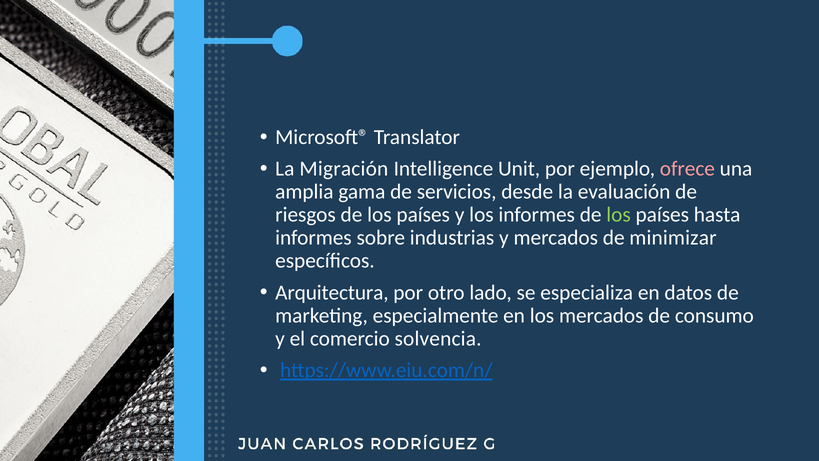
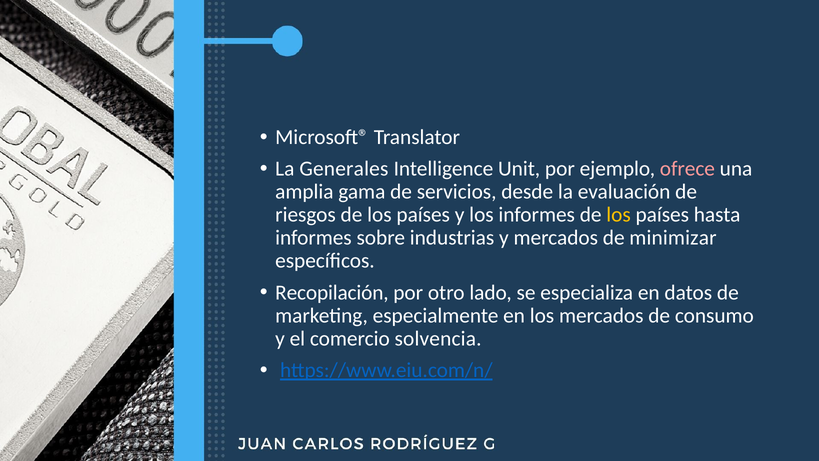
Migración: Migración -> Generales (344, 169)
los colour: light green -> yellow (619, 215)
Arquitectura: Arquitectura -> Recopilación (332, 292)
